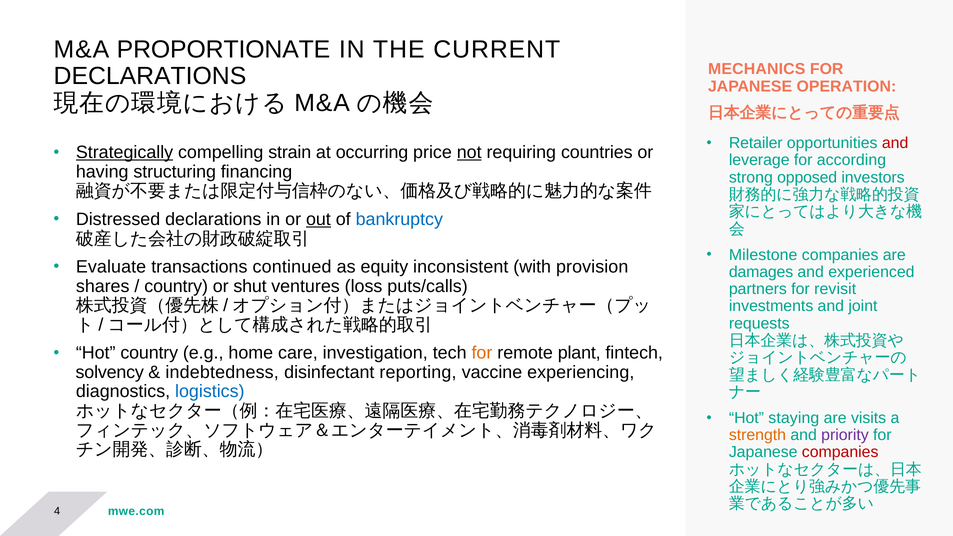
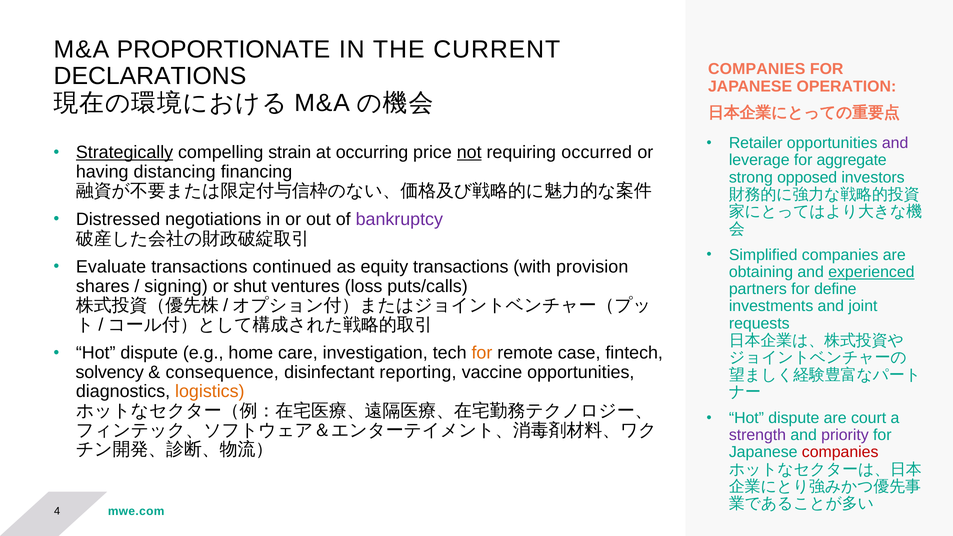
MECHANICS: MECHANICS -> COMPANIES (757, 69)
and colour: red -> purple (895, 143)
countries: countries -> occurred (597, 153)
according: according -> aggregate (852, 160)
structuring: structuring -> distancing (175, 172)
Distressed declarations: declarations -> negotiations (213, 219)
out underline: present -> none (318, 219)
bankruptcy colour: blue -> purple (399, 219)
Milestone: Milestone -> Simplified (763, 255)
equity inconsistent: inconsistent -> transactions (461, 267)
damages: damages -> obtaining (761, 272)
experienced underline: none -> present (871, 272)
country: country -> signing (176, 286)
revisit: revisit -> define (835, 289)
country: country -> dispute (149, 353)
plant: plant -> case (579, 353)
indebtedness: indebtedness -> consequence (222, 372)
vaccine experiencing: experiencing -> opportunities (581, 372)
logistics colour: blue -> orange (210, 392)
staying: staying -> dispute (794, 418)
visits: visits -> court (869, 418)
strength colour: orange -> purple (757, 435)
